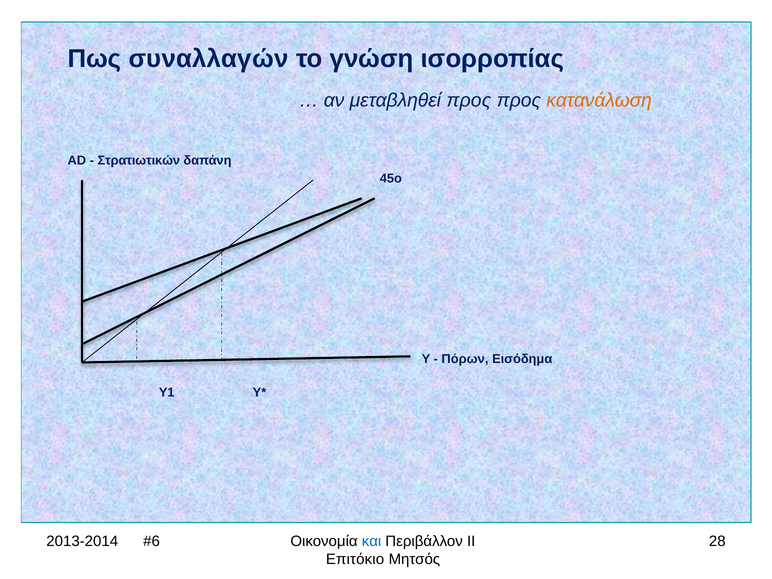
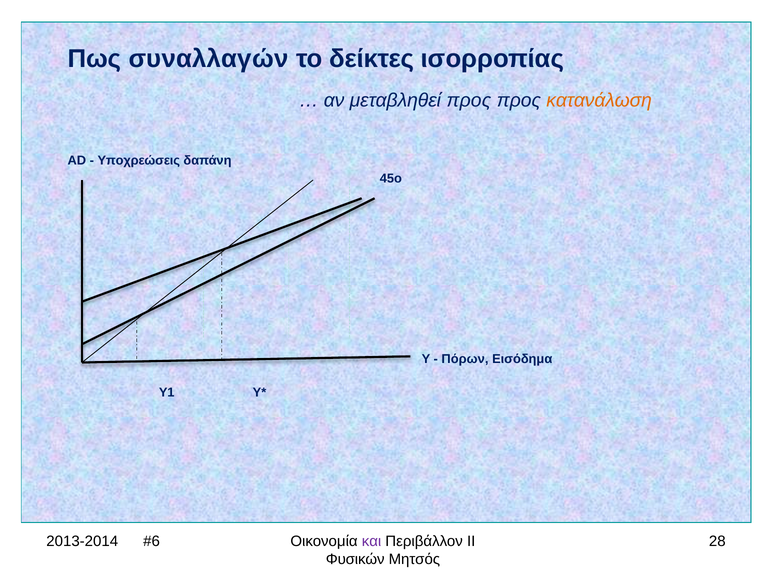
γνώση: γνώση -> δείκτες (372, 59)
Στρατιωτικών: Στρατιωτικών -> Υποχρεώσεις (139, 161)
και colour: blue -> purple (372, 541)
Επιτόκιο: Επιτόκιο -> Φυσικών (355, 559)
